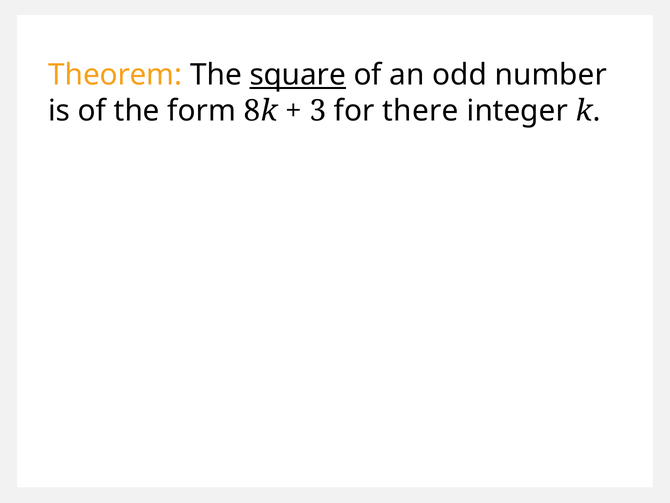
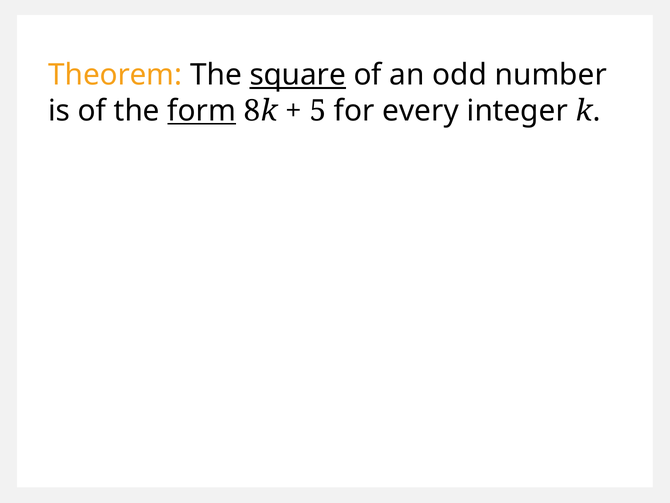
form underline: none -> present (202, 111)
3: 3 -> 5 (318, 111)
there: there -> every (421, 111)
